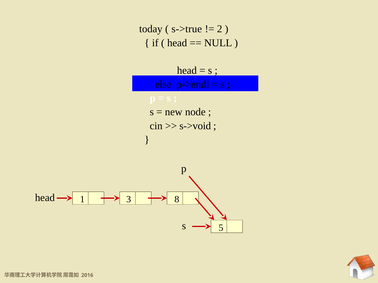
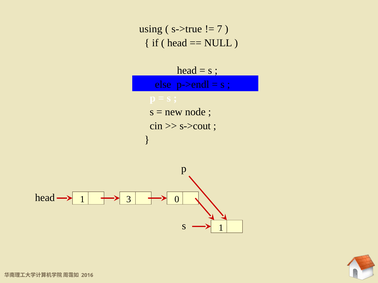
today: today -> using (151, 29)
2: 2 -> 7 (220, 29)
s->void: s->void -> s->cout (195, 126)
8: 8 -> 0 (177, 200)
s 5: 5 -> 1 (221, 228)
